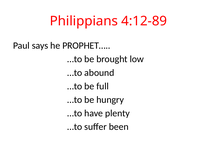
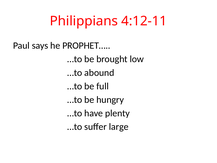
4:12-89: 4:12-89 -> 4:12-11 (144, 21)
been: been -> large (119, 127)
